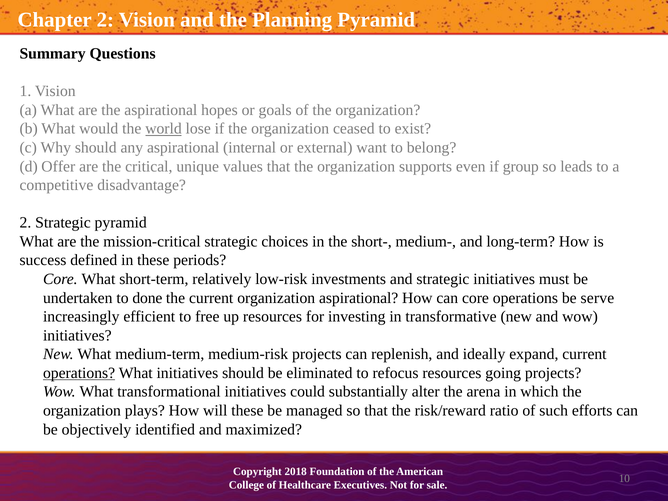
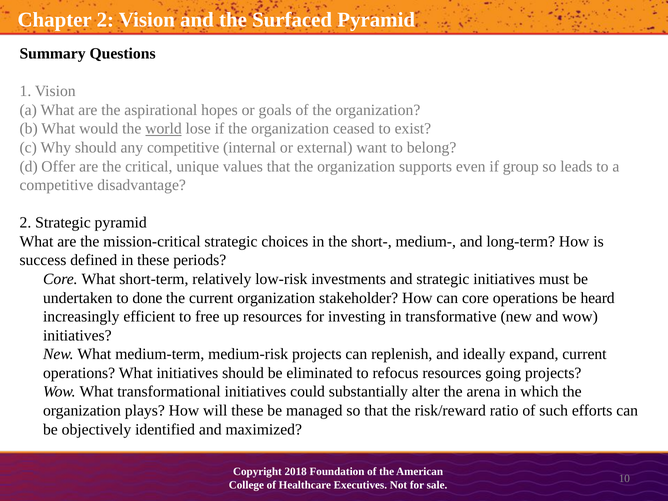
Planning: Planning -> Surfaced (292, 20)
any aspirational: aspirational -> competitive (183, 148)
organization aspirational: aspirational -> stakeholder (359, 298)
serve: serve -> heard (598, 298)
operations underline: present -> none (79, 373)
